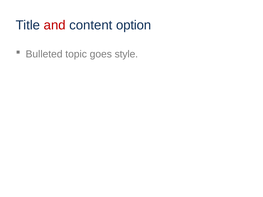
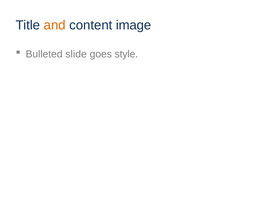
and colour: red -> orange (55, 25)
option: option -> image (134, 25)
topic: topic -> slide (76, 54)
